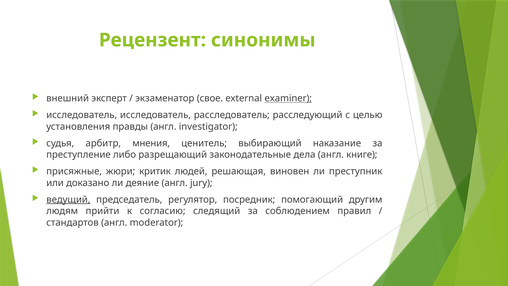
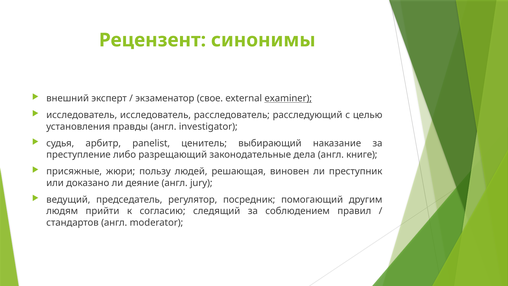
мнения: мнения -> panelist (151, 143)
критик: критик -> пользу (155, 171)
ведущий underline: present -> none (68, 200)
